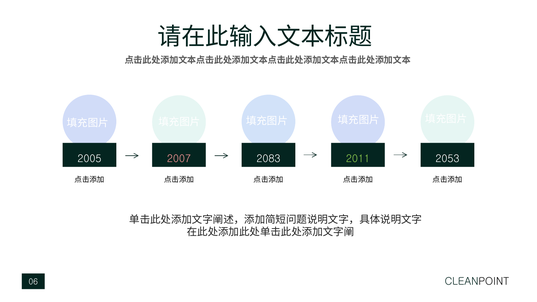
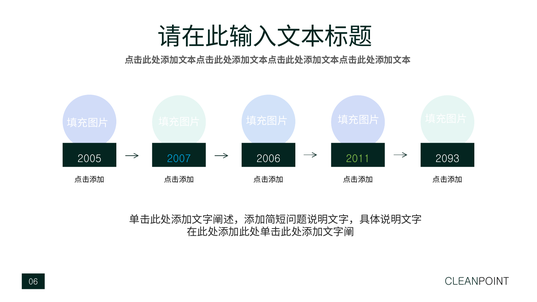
2007 colour: pink -> light blue (179, 159)
2083: 2083 -> 2006 (268, 159)
2053: 2053 -> 2093 (447, 159)
